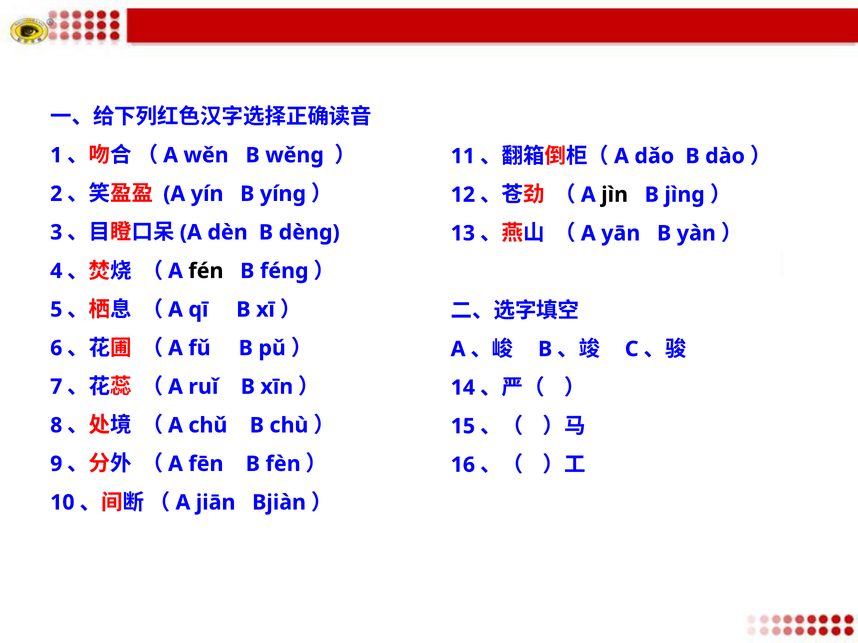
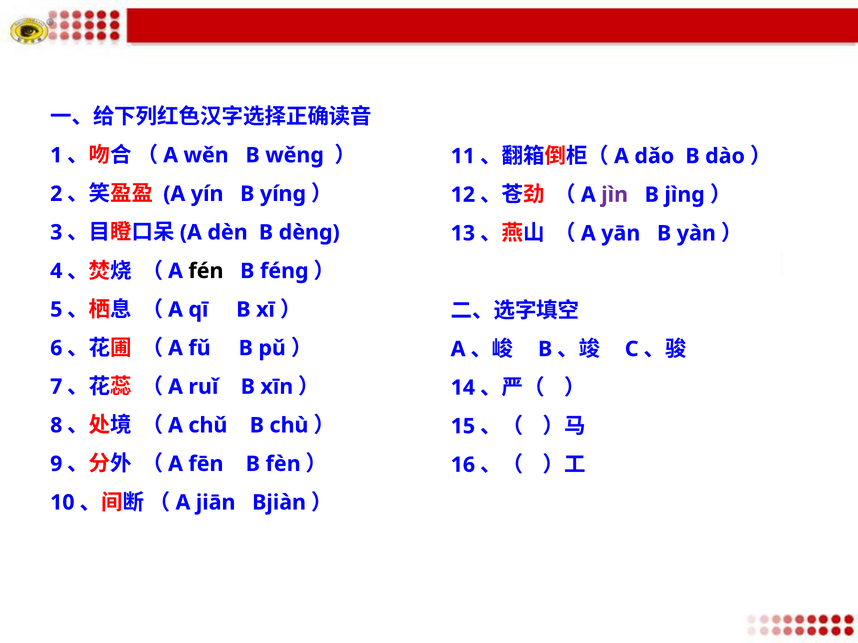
jìn colour: black -> purple (615, 195)
